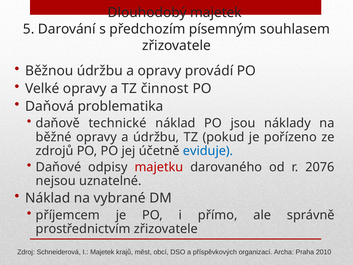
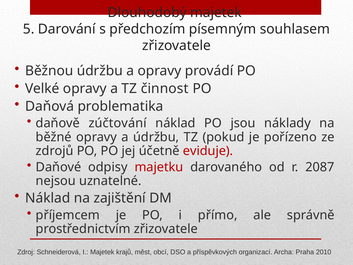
technické: technické -> zúčtování (118, 123)
eviduje colour: blue -> red (208, 151)
2076: 2076 -> 2087 (320, 167)
vybrané: vybrané -> zajištění (120, 198)
